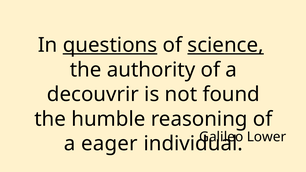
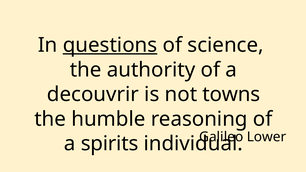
science underline: present -> none (226, 45)
found: found -> towns (231, 94)
eager: eager -> spirits (110, 144)
